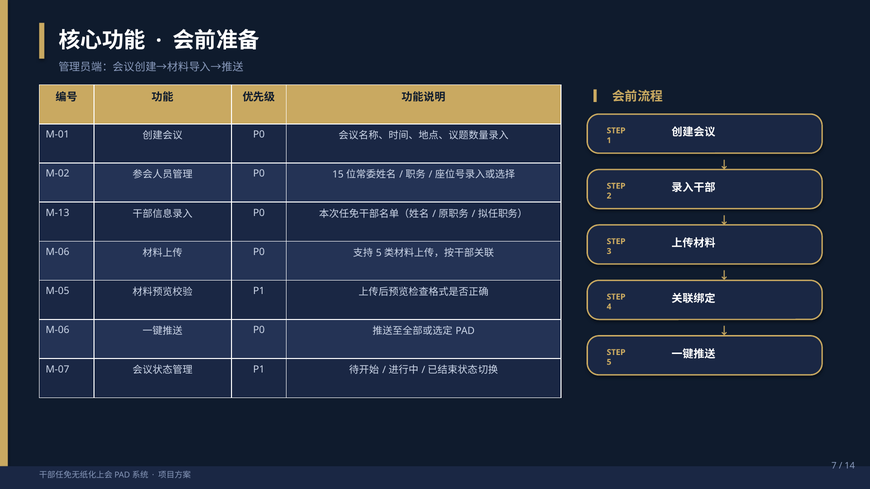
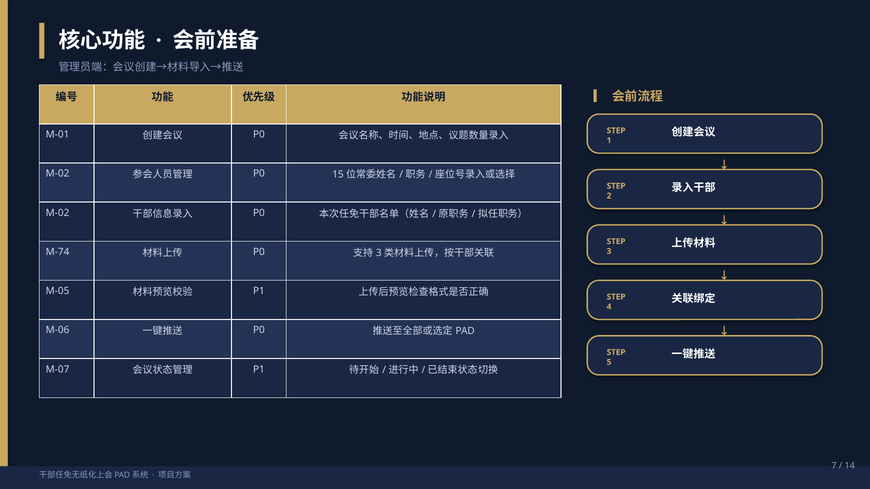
M-13: M-13 -> M-02 (58, 213)
M-06: M-06 -> M-74 (58, 252)
5: 5 -> 3 (379, 253)
